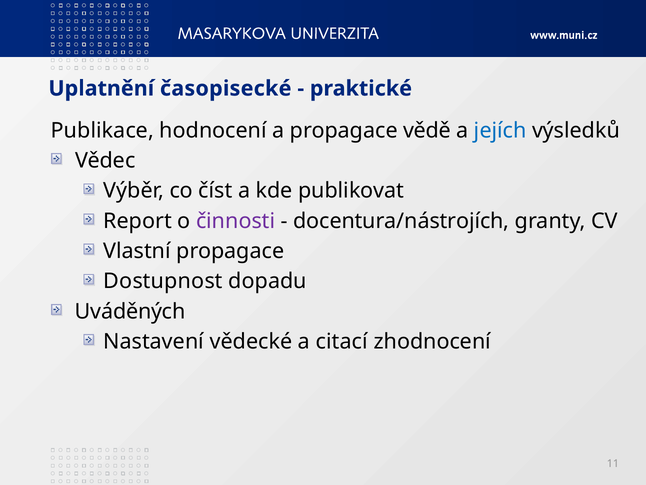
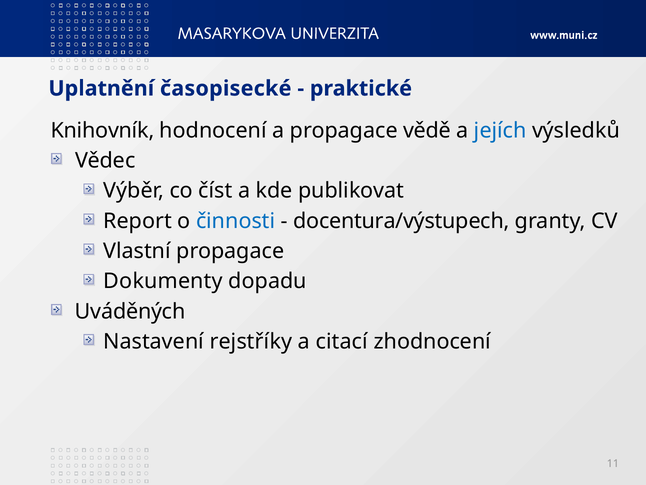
Publikace: Publikace -> Knihovník (103, 130)
činnosti colour: purple -> blue (236, 221)
docentura/nástrojích: docentura/nástrojích -> docentura/výstupech (401, 221)
Dostupnost: Dostupnost -> Dokumenty (163, 281)
vědecké: vědecké -> rejstříky (251, 341)
